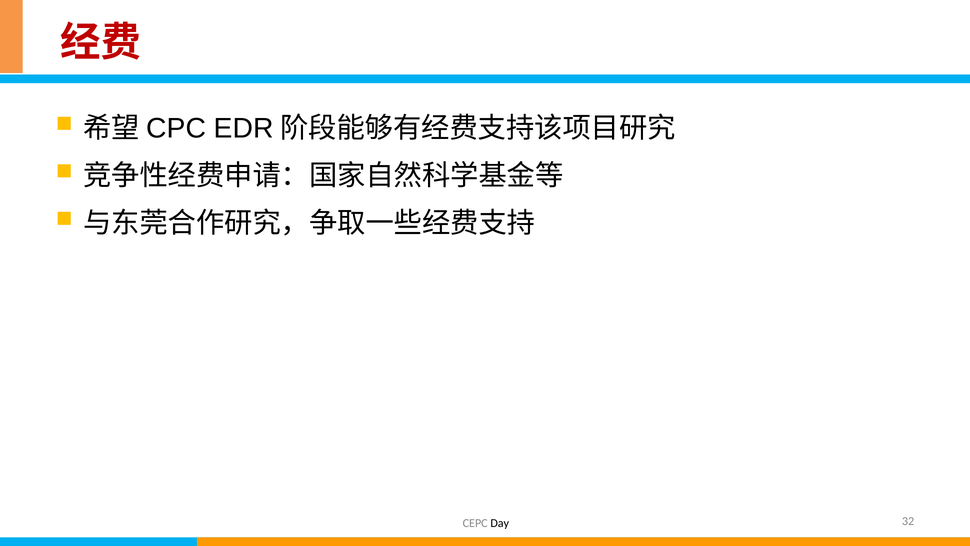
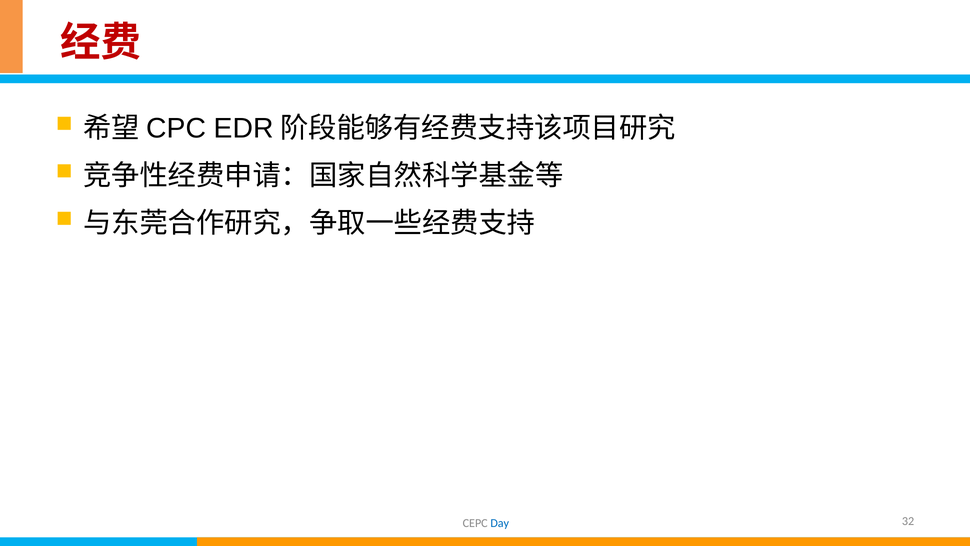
Day colour: black -> blue (500, 523)
